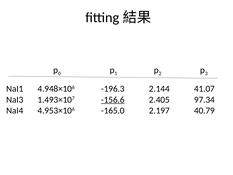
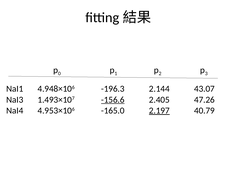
41.07: 41.07 -> 43.07 (204, 89)
97.34: 97.34 -> 47.26 (204, 100)
2.197 underline: none -> present (159, 110)
